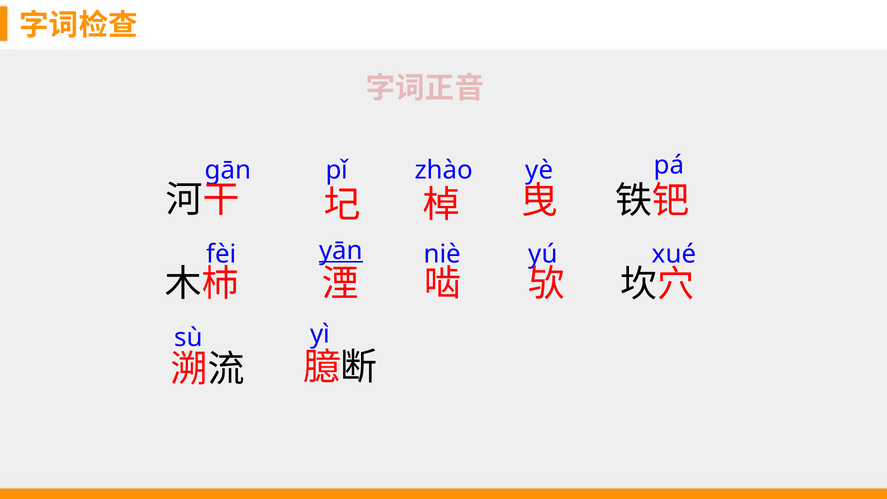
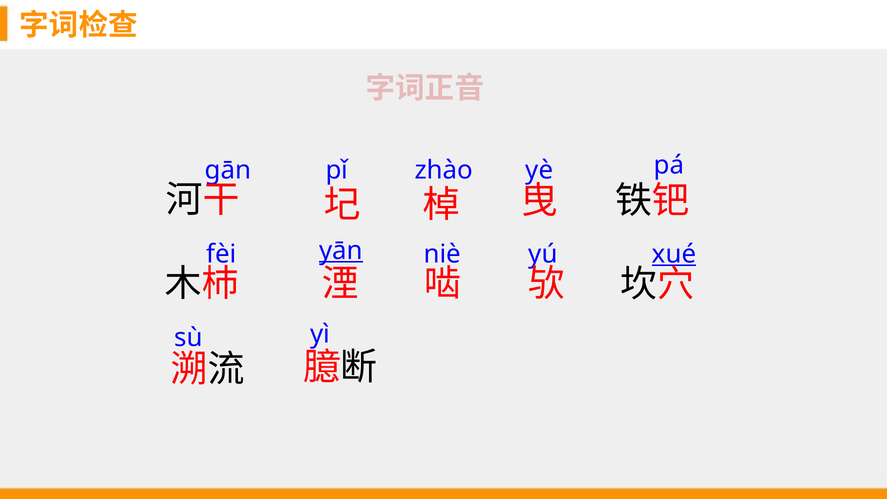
xué underline: none -> present (674, 254)
